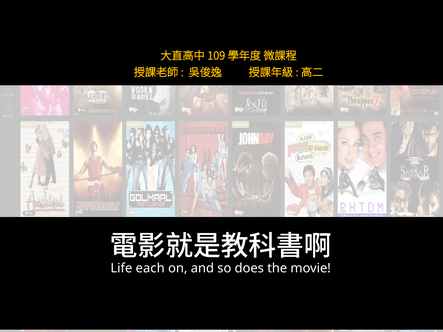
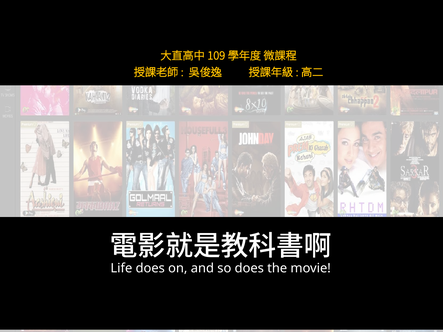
Life each: each -> does (150, 269)
